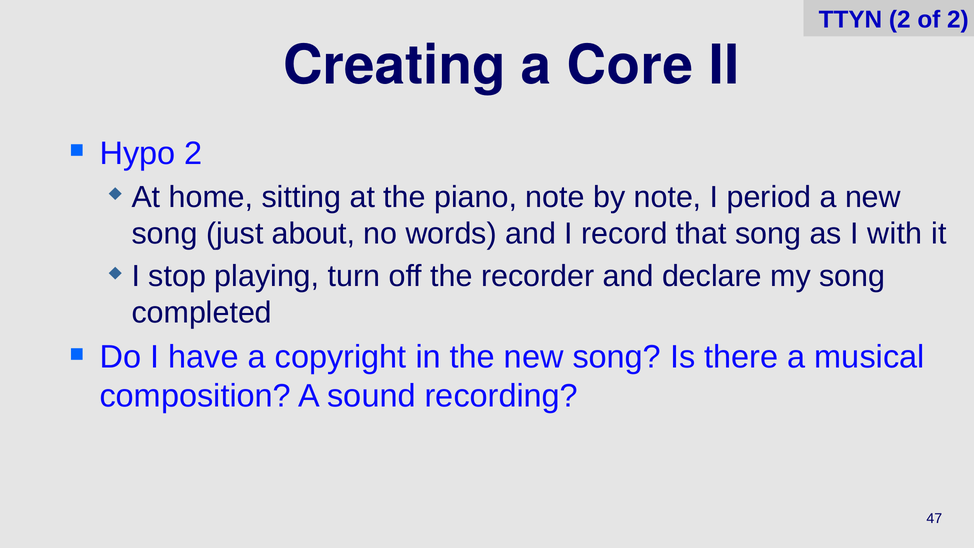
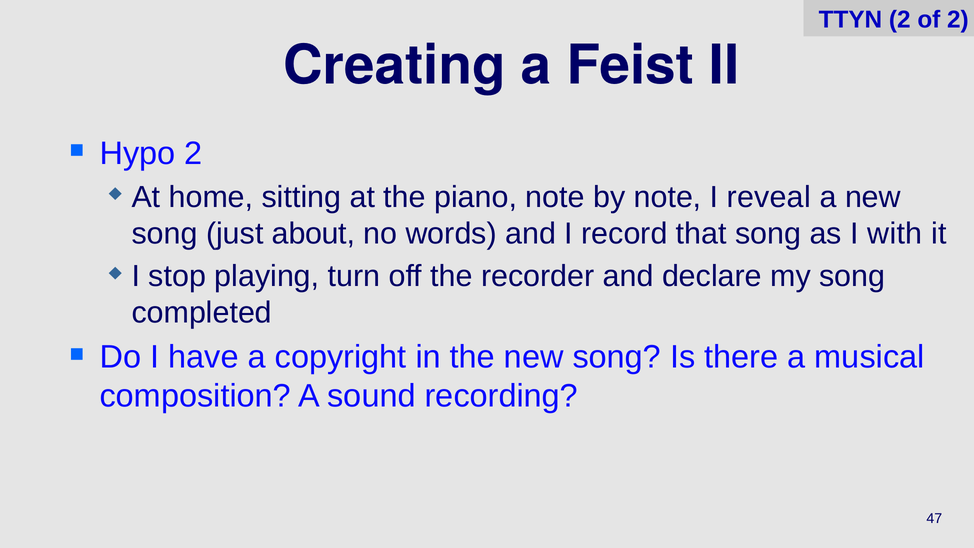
Core: Core -> Feist (630, 66)
period: period -> reveal (769, 197)
